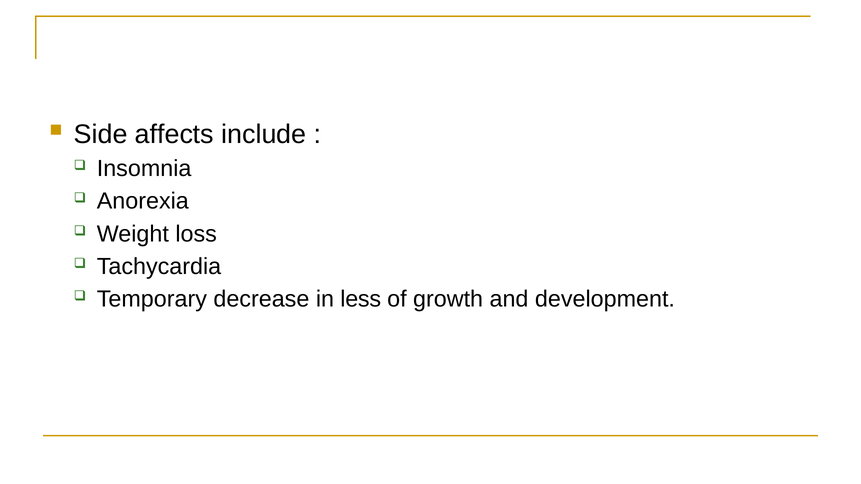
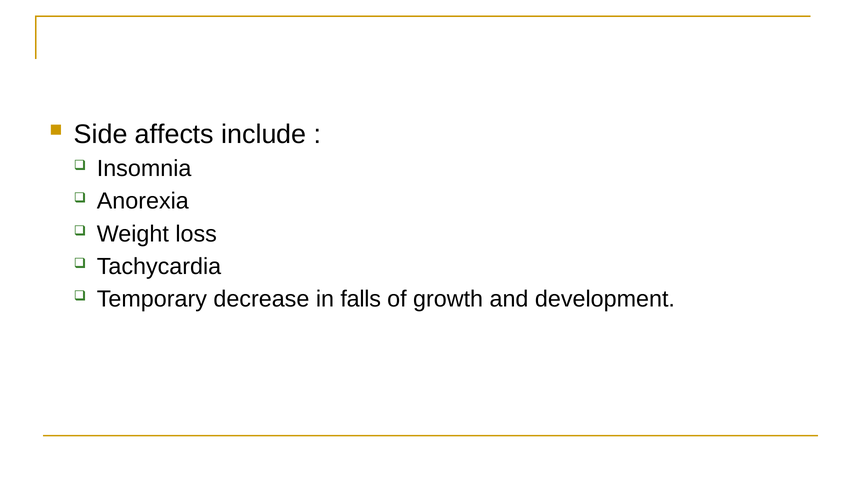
less: less -> falls (361, 299)
